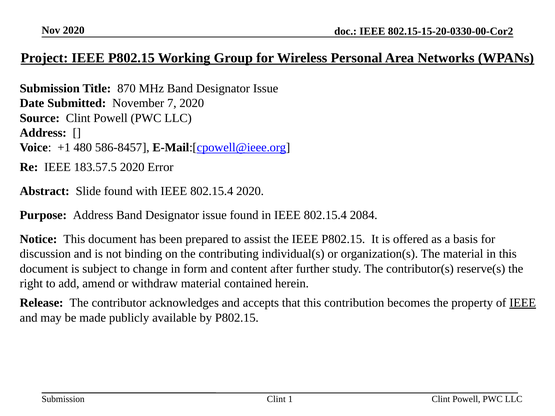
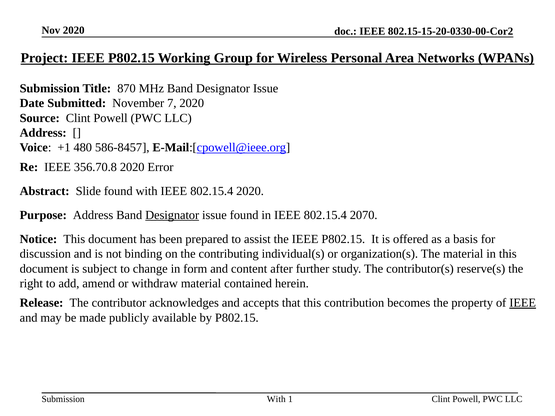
183.57.5: 183.57.5 -> 356.70.8 (95, 167)
Designator underline: none -> present (172, 215)
2084: 2084 -> 2070 (364, 215)
Clint: Clint -> With (276, 399)
